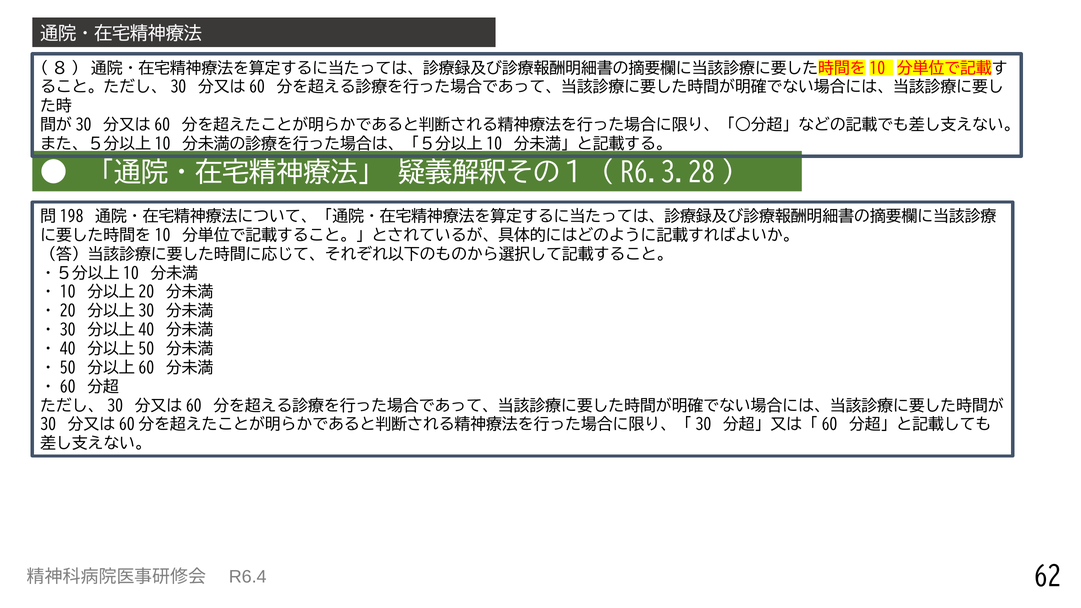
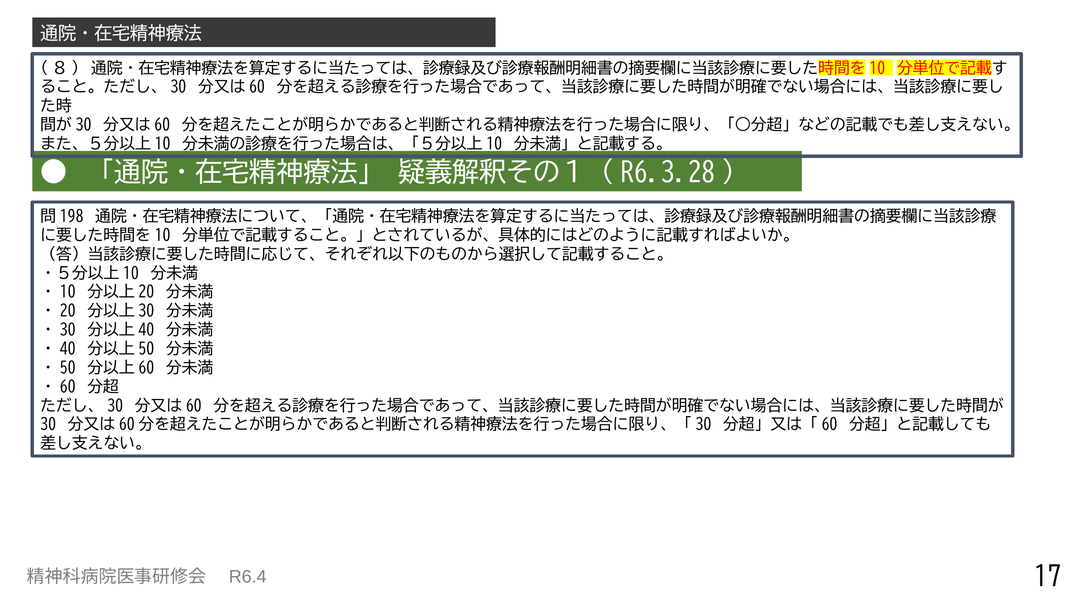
62: 62 -> 17 (1048, 577)
